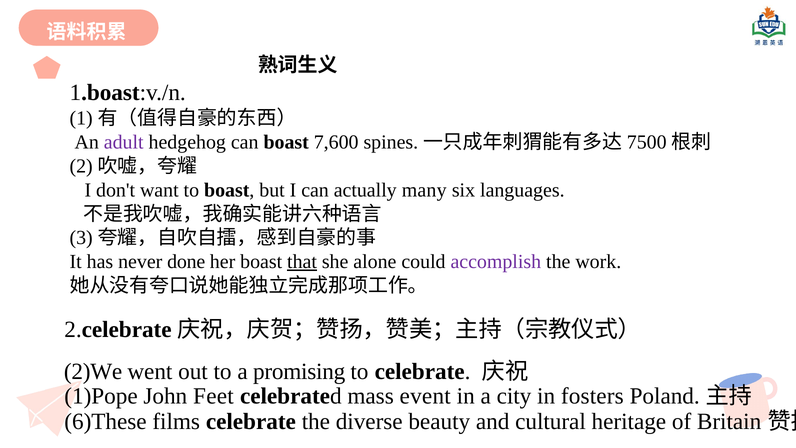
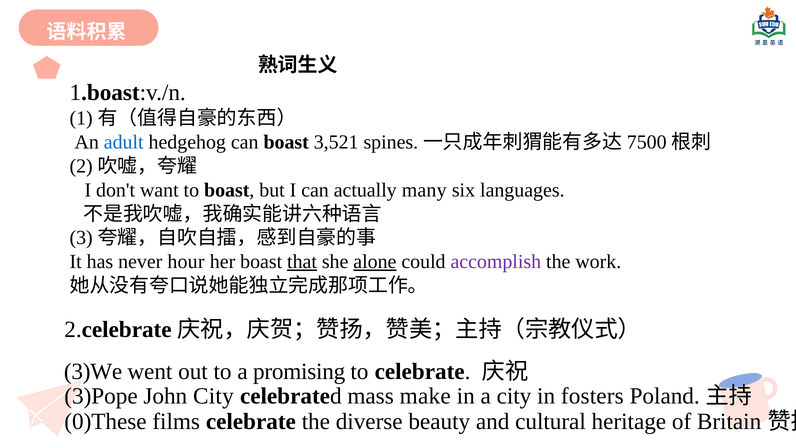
adult colour: purple -> blue (124, 142)
7,600: 7,600 -> 3,521 (336, 142)
done: done -> hour (186, 262)
alone underline: none -> present (375, 262)
2)We: 2)We -> 3)We (93, 371)
1)Pope: 1)Pope -> 3)Pope (101, 396)
John Feet: Feet -> City (213, 396)
event: event -> make (425, 396)
6)These: 6)These -> 0)These (105, 421)
